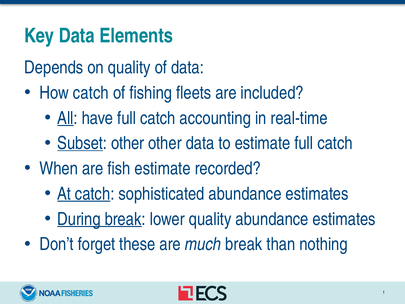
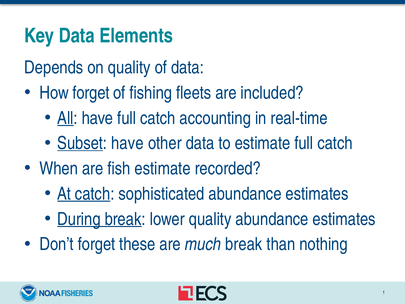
How catch: catch -> forget (91, 93)
Subset other: other -> have (127, 143)
